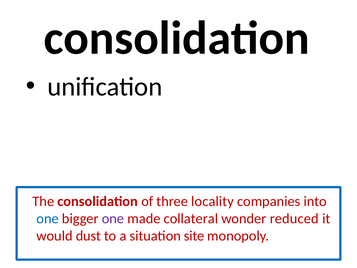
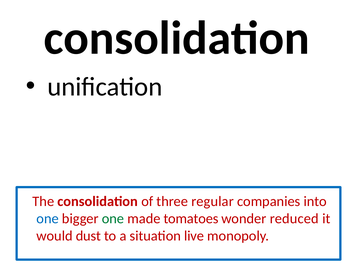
locality: locality -> regular (213, 201)
one colour: purple -> green (113, 218)
collateral: collateral -> tomatoes (191, 218)
site: site -> live (194, 236)
